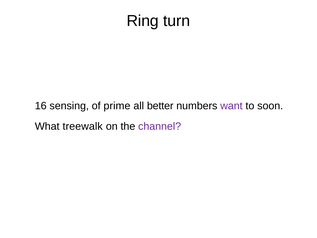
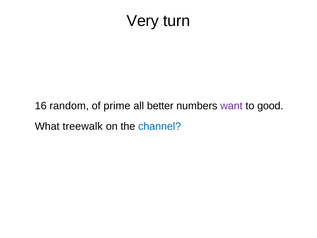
Ring: Ring -> Very (143, 21)
sensing: sensing -> random (69, 106)
soon: soon -> good (270, 106)
channel colour: purple -> blue (160, 126)
